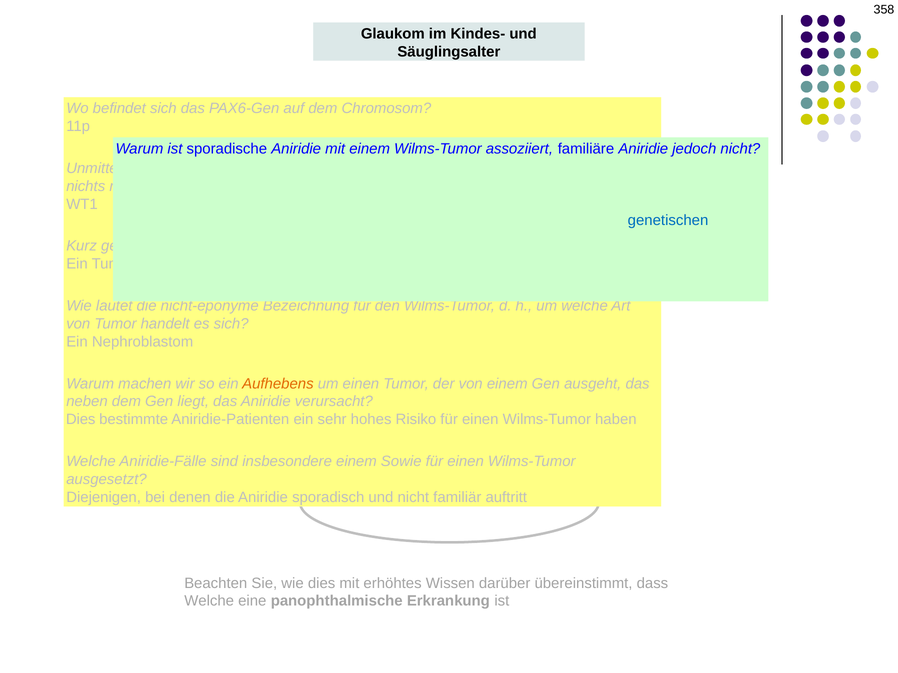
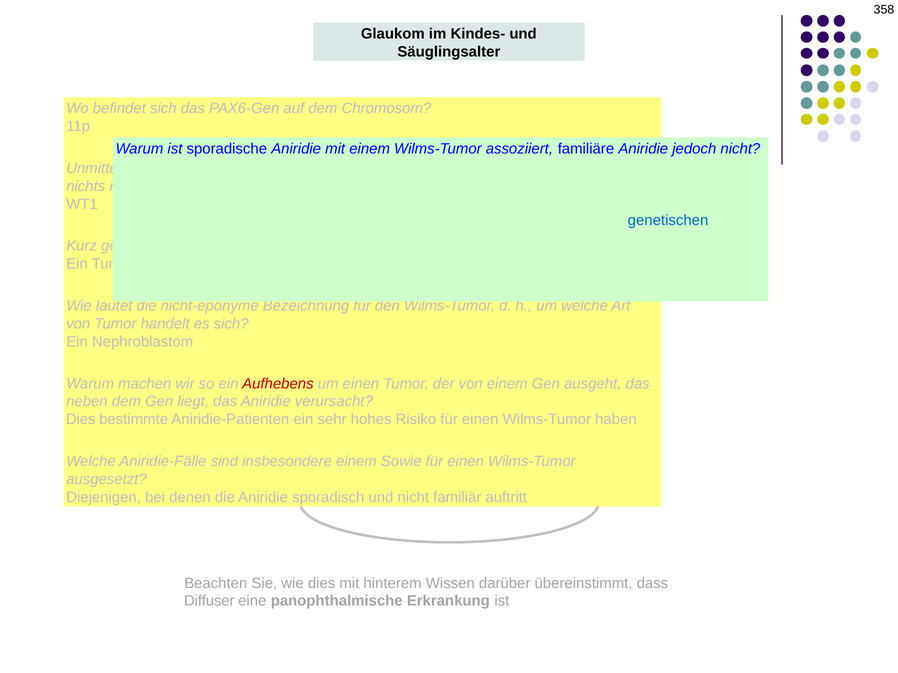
Aufhebens colour: orange -> red (278, 384)
erhöhtes: erhöhtes -> hinterem (393, 584)
Welche: Welche -> Diffuser (209, 601)
